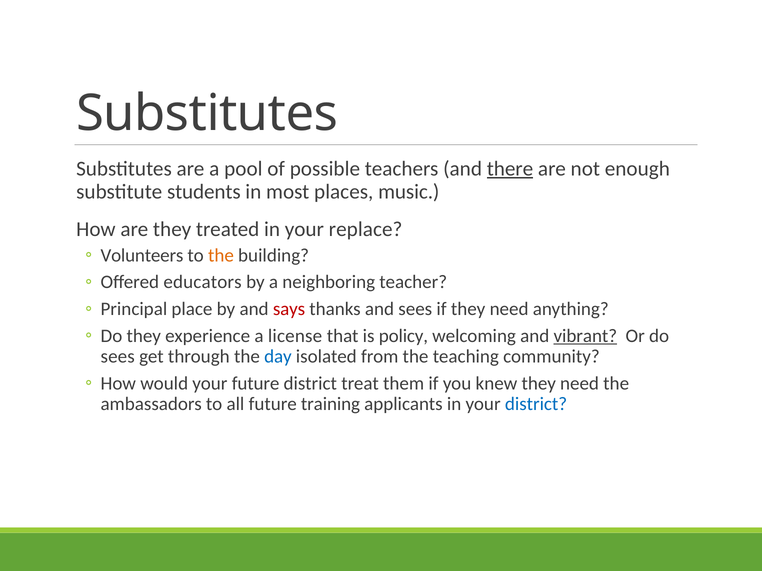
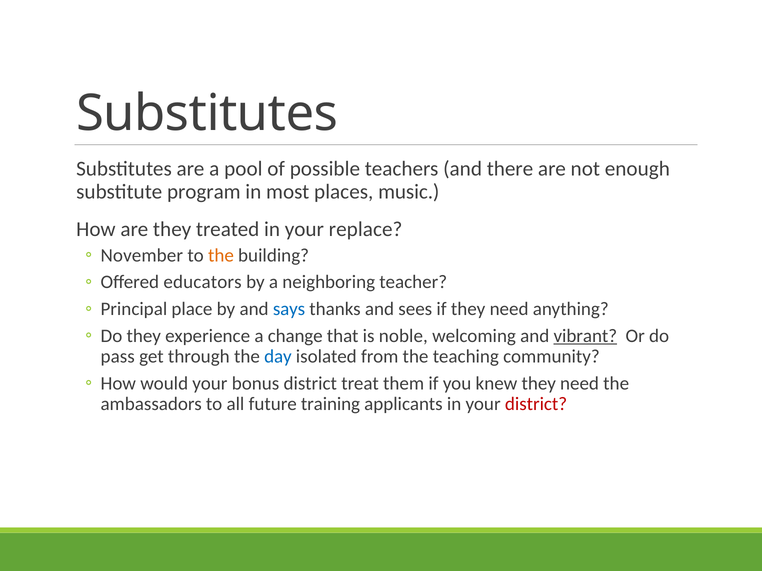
there underline: present -> none (510, 169)
students: students -> program (204, 192)
Volunteers: Volunteers -> November (142, 255)
says colour: red -> blue (289, 309)
license: license -> change (295, 336)
policy: policy -> noble (403, 336)
sees: sees -> pass (118, 357)
your future: future -> bonus (255, 384)
district colour: blue -> red (536, 404)
